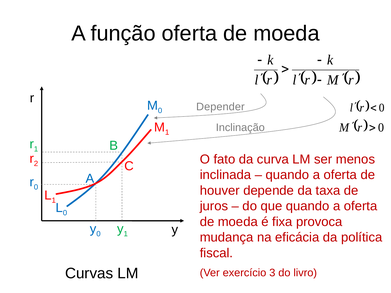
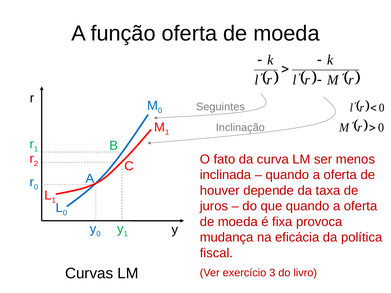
Depender: Depender -> Seguintes (220, 107)
